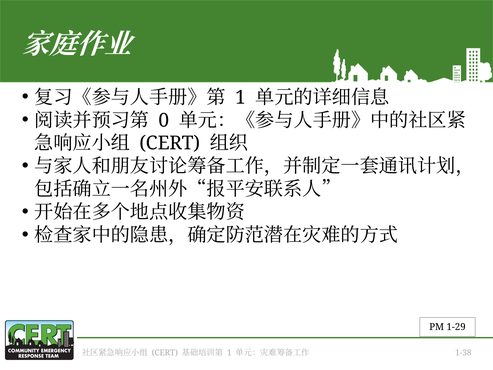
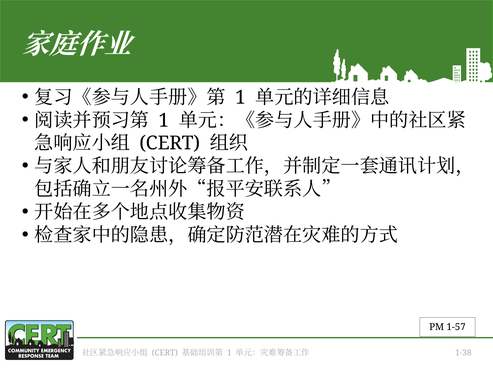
0: 0 -> 1 (164, 120)
1-29: 1-29 -> 1-57 (456, 327)
